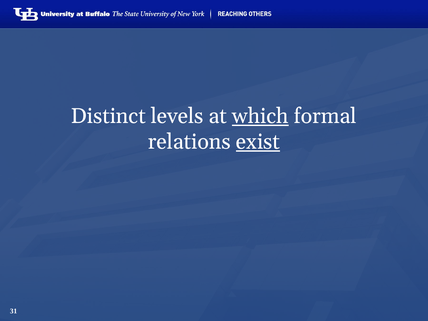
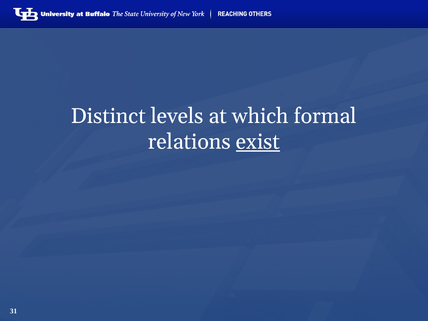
which underline: present -> none (260, 116)
